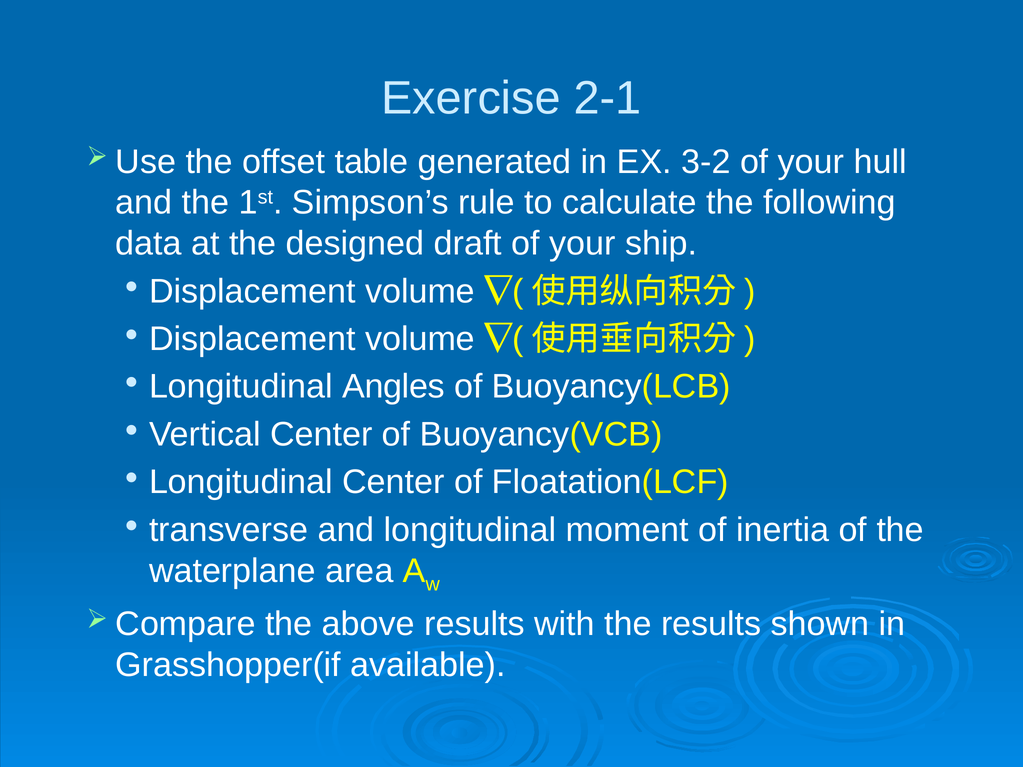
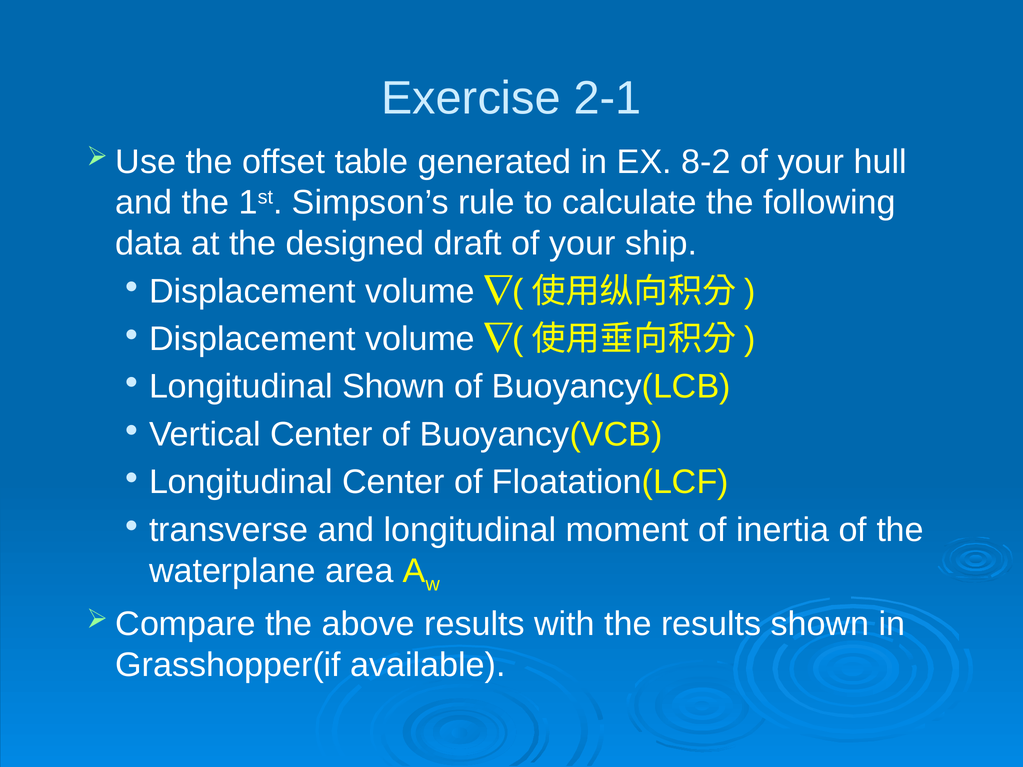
3-2: 3-2 -> 8-2 (706, 162)
Longitudinal Angles: Angles -> Shown (394, 387)
